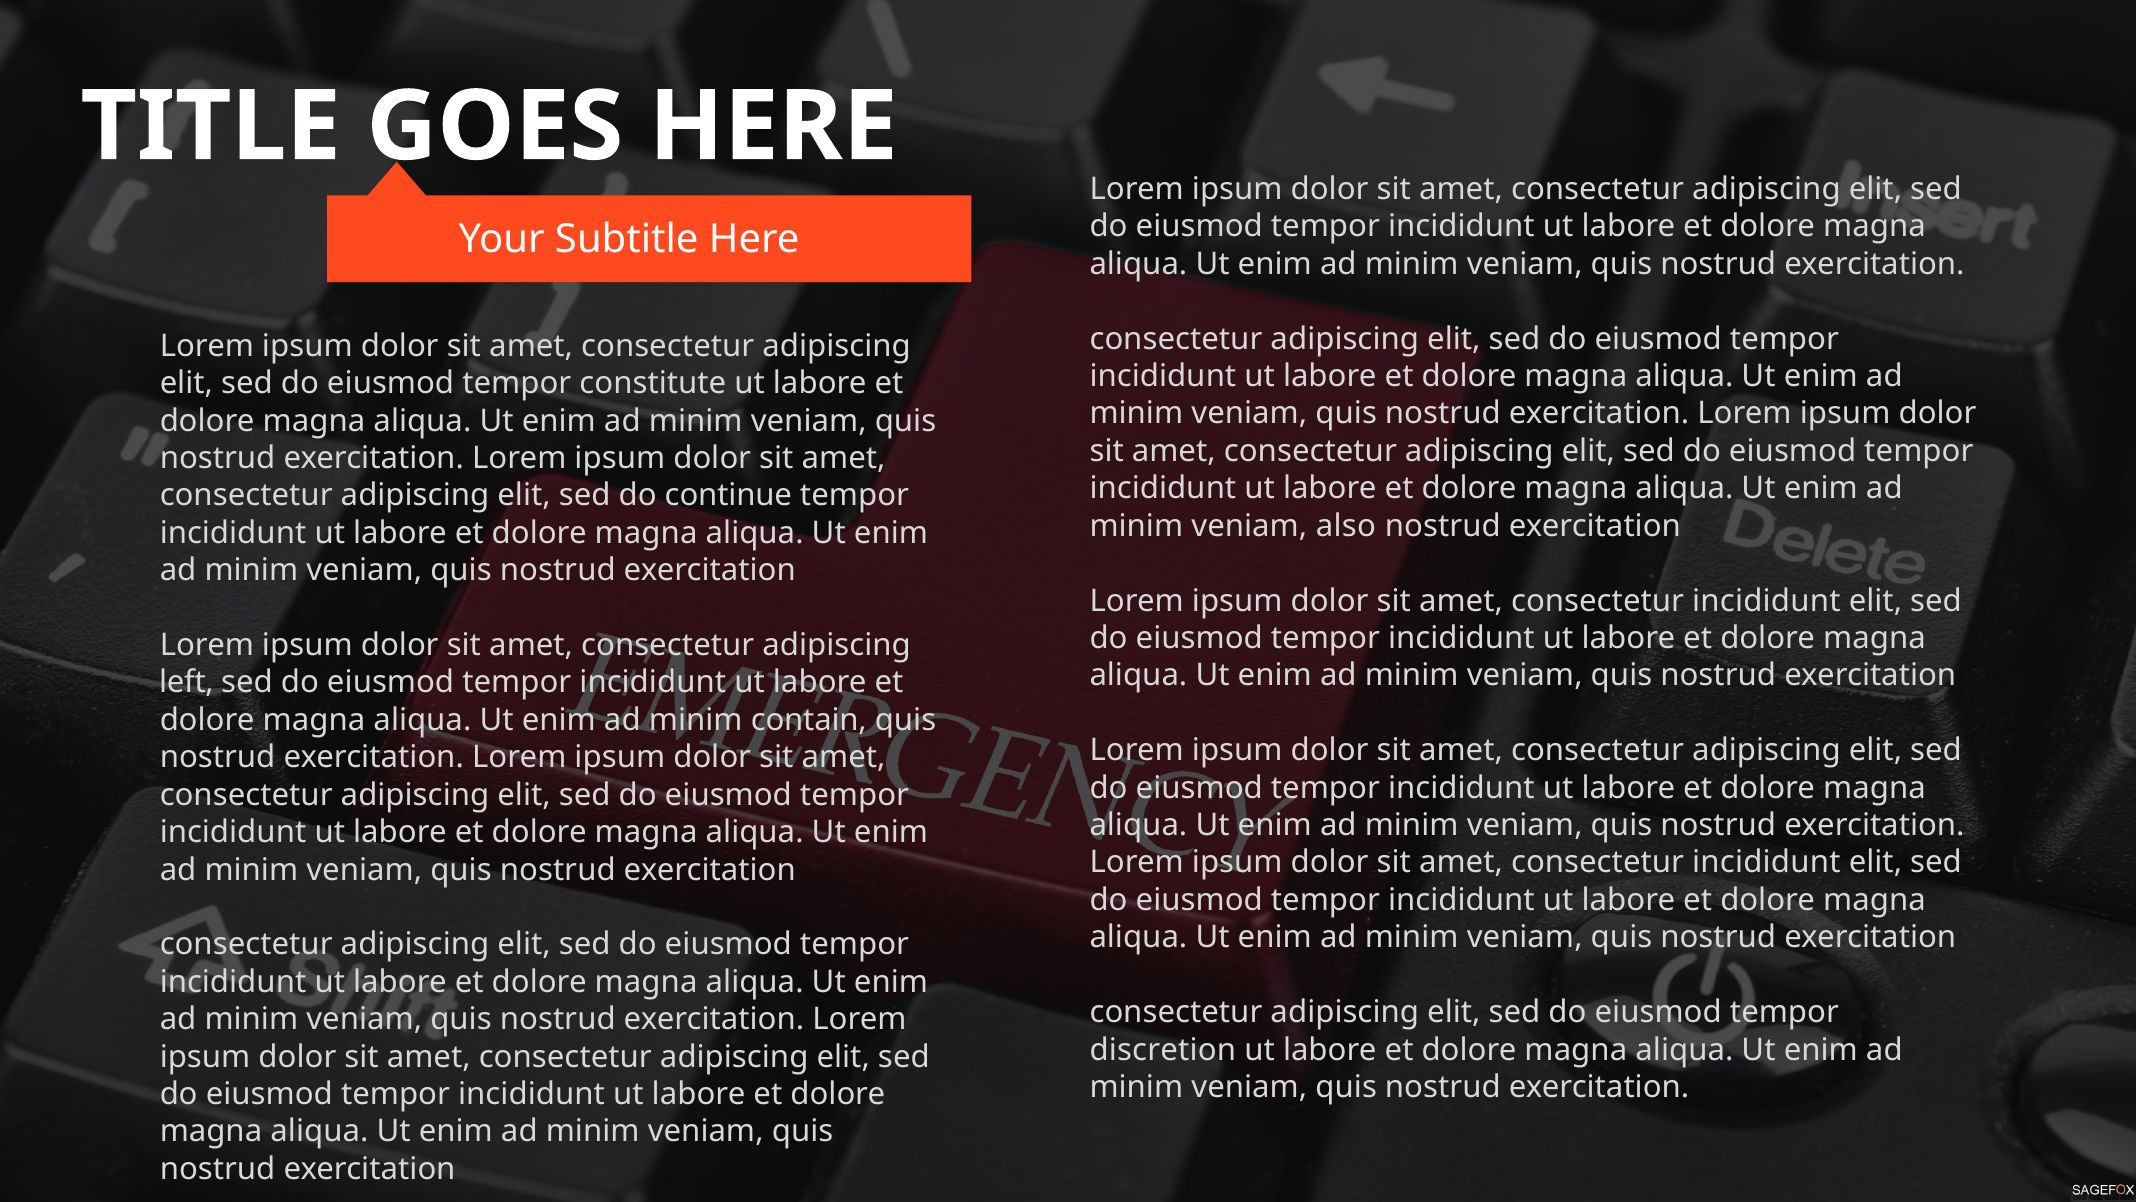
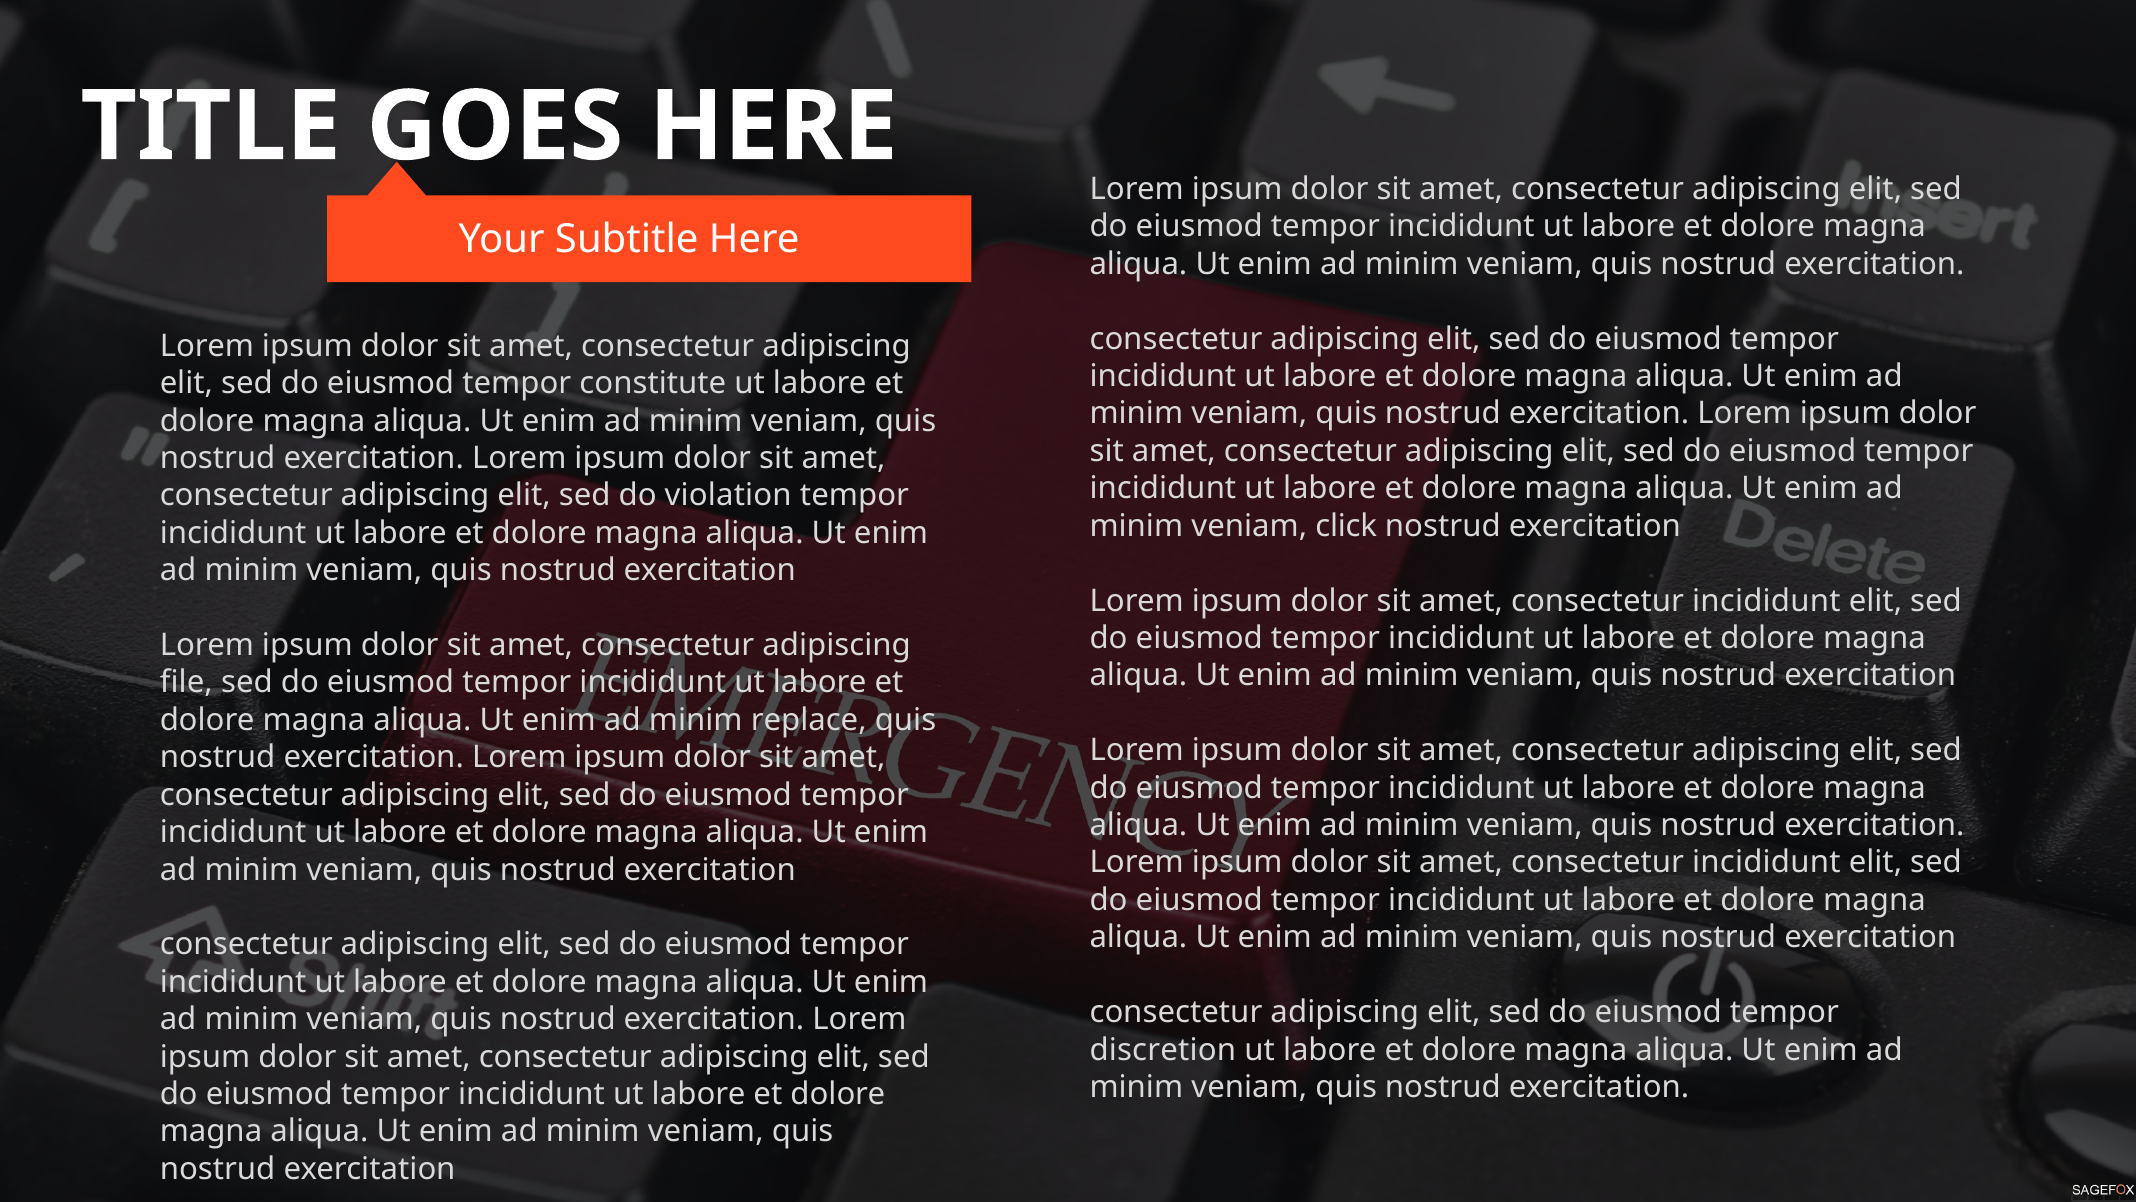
continue: continue -> violation (728, 495)
also: also -> click (1346, 526)
left: left -> file (186, 682)
contain: contain -> replace (809, 720)
